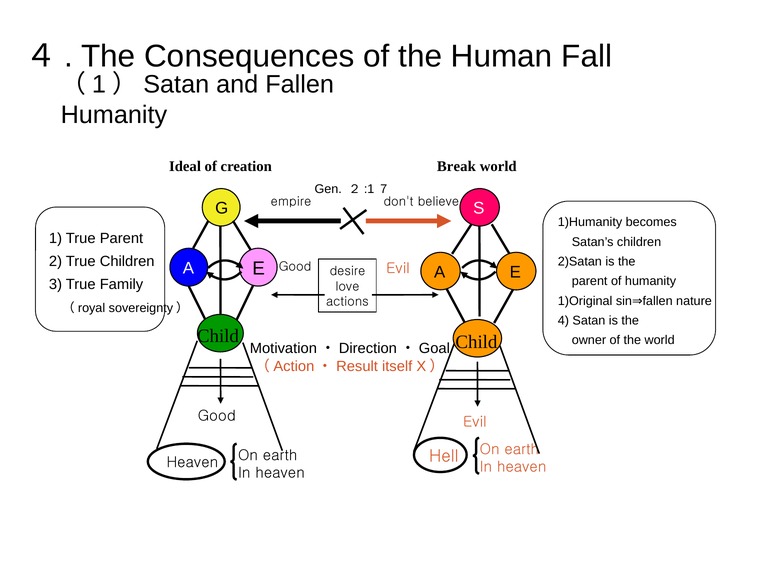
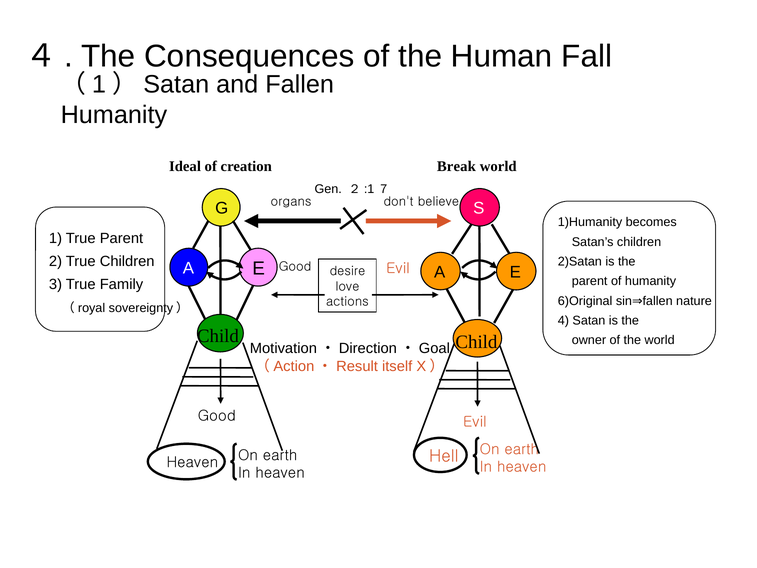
empire: empire -> organs (291, 202)
1)Original: 1)Original -> 6)Original (585, 301)
